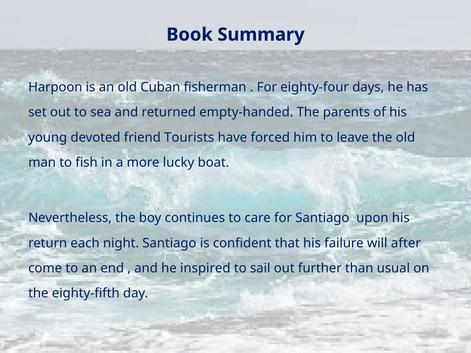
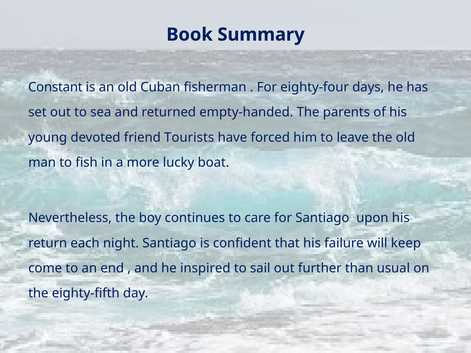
Harpoon: Harpoon -> Constant (55, 87)
after: after -> keep (406, 243)
